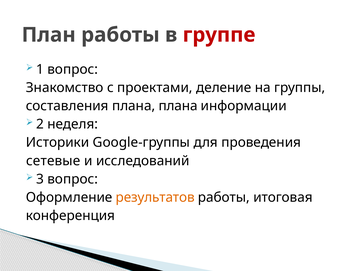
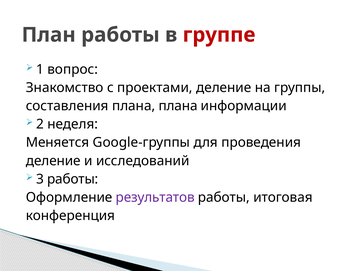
Историки: Историки -> Меняется (58, 142)
сетевые: сетевые -> деление (53, 161)
3 вопрос: вопрос -> работы (73, 179)
результатов colour: orange -> purple (155, 197)
